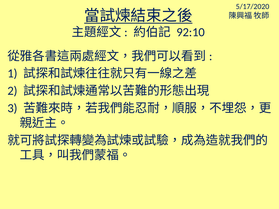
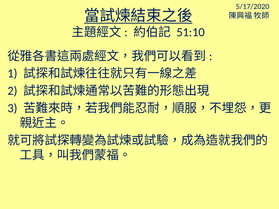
92:10: 92:10 -> 51:10 (191, 32)
